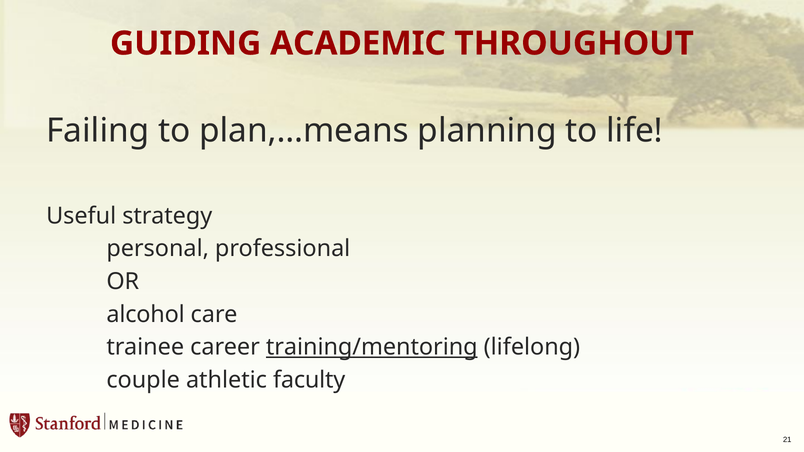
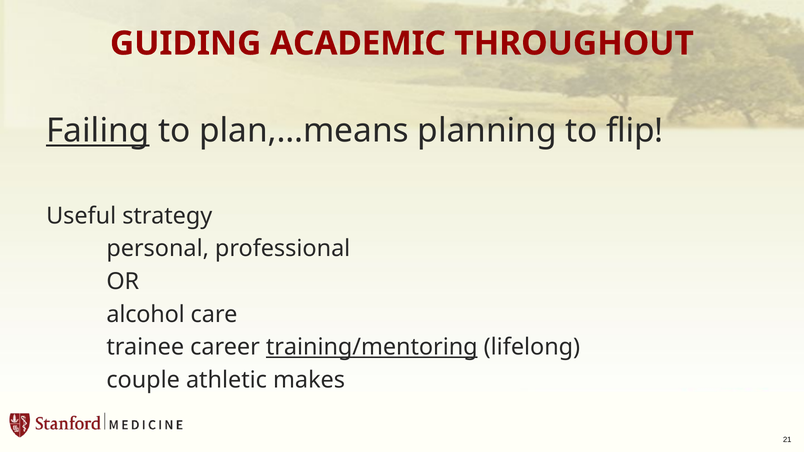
Failing underline: none -> present (98, 131)
life: life -> flip (635, 131)
faculty: faculty -> makes (309, 380)
